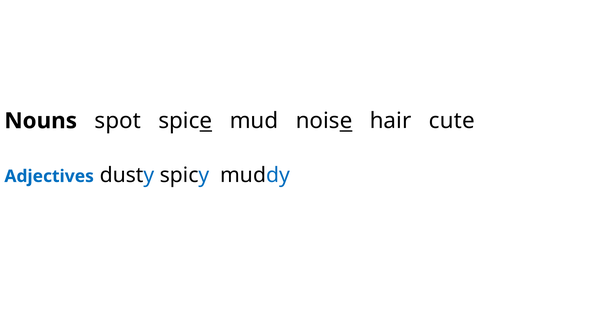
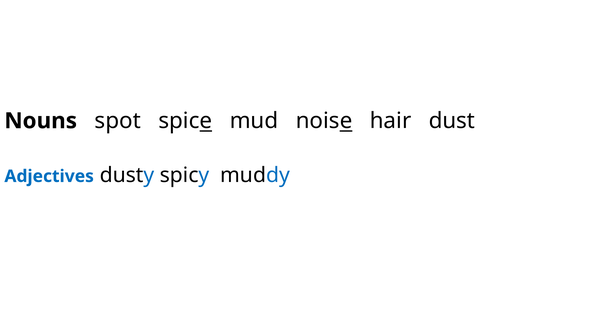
cute: cute -> dust (452, 121)
